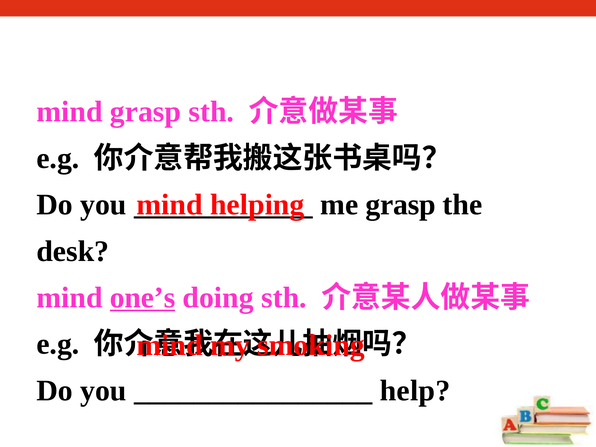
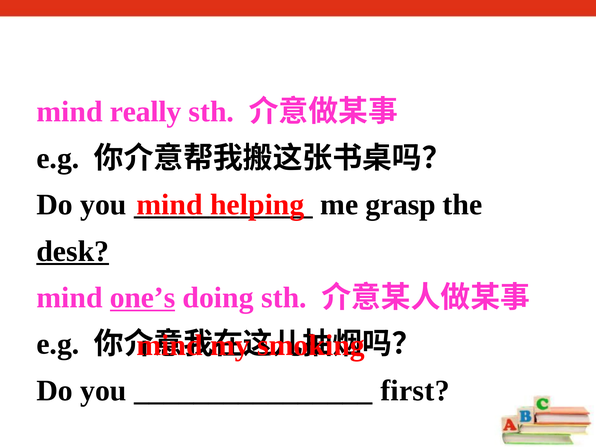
mind grasp: grasp -> really (146, 112)
desk underline: none -> present (73, 251)
help: help -> first (415, 391)
